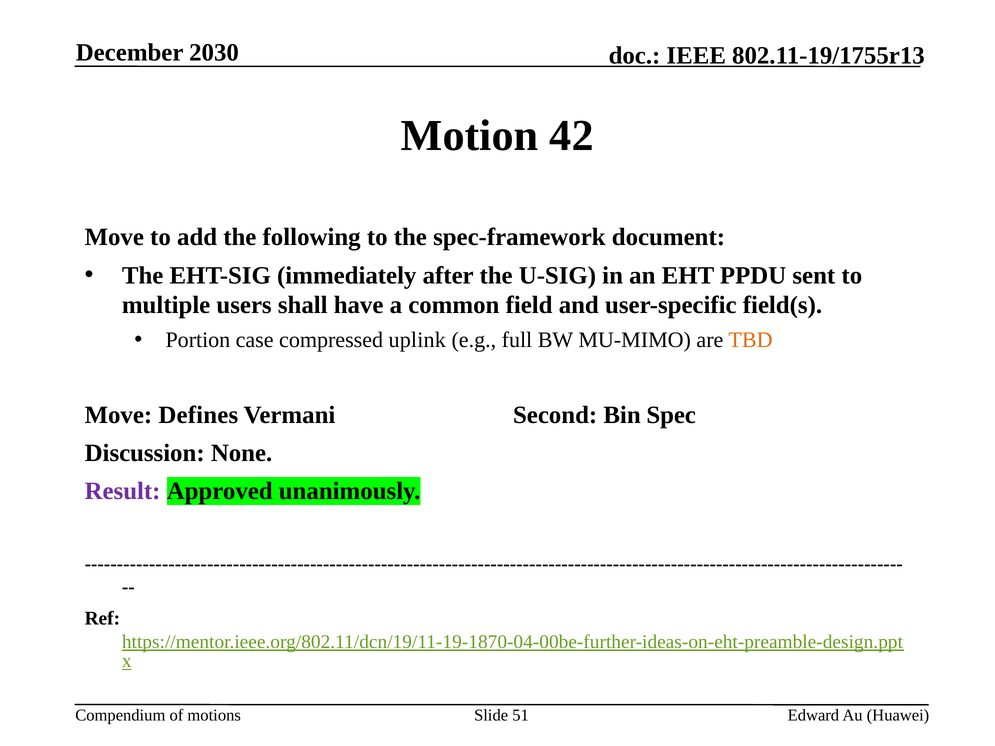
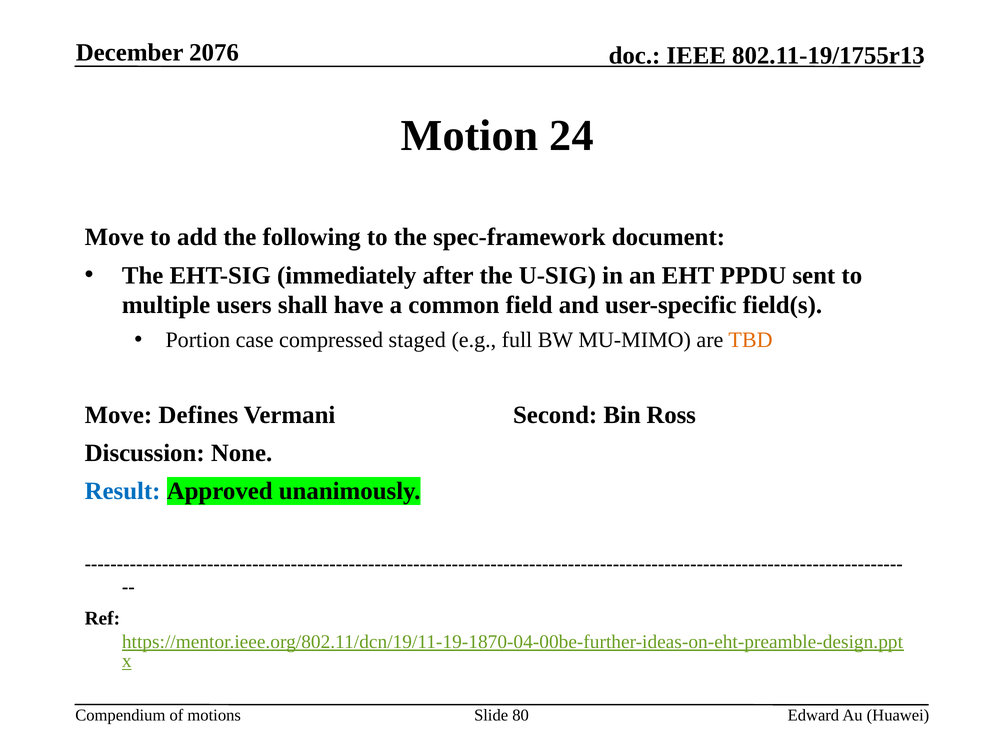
2030: 2030 -> 2076 (214, 53)
42: 42 -> 24 (572, 136)
uplink: uplink -> staged (417, 340)
Spec: Spec -> Ross (671, 415)
Result colour: purple -> blue (123, 491)
51: 51 -> 80 (521, 716)
